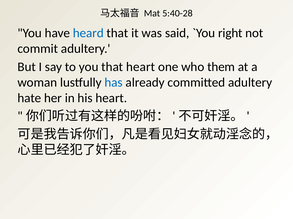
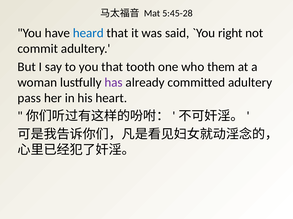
5:40-28: 5:40-28 -> 5:45-28 (177, 13)
that heart: heart -> tooth (141, 67)
has colour: blue -> purple (114, 83)
hate: hate -> pass (29, 98)
